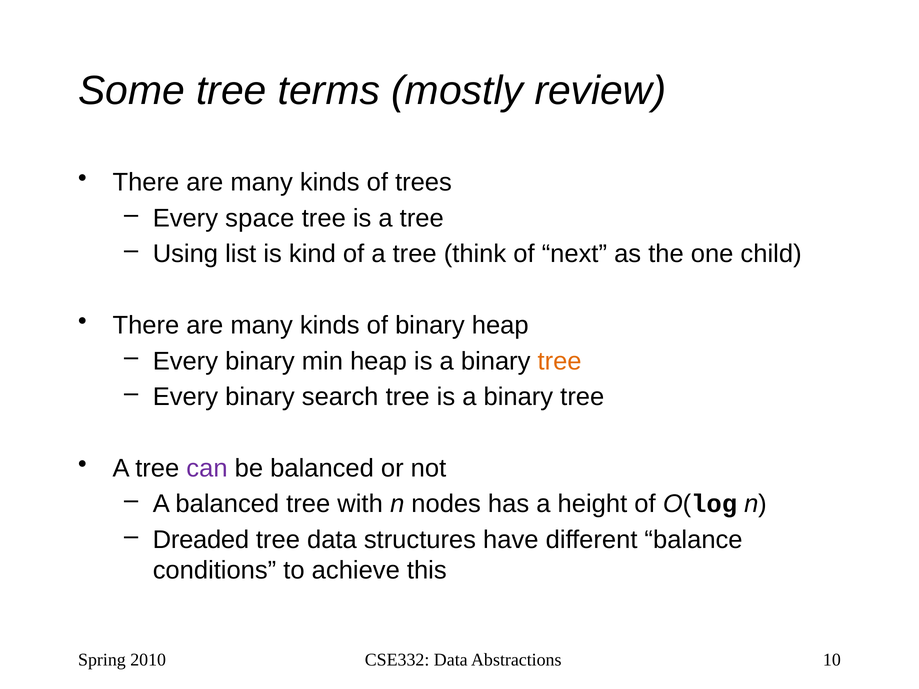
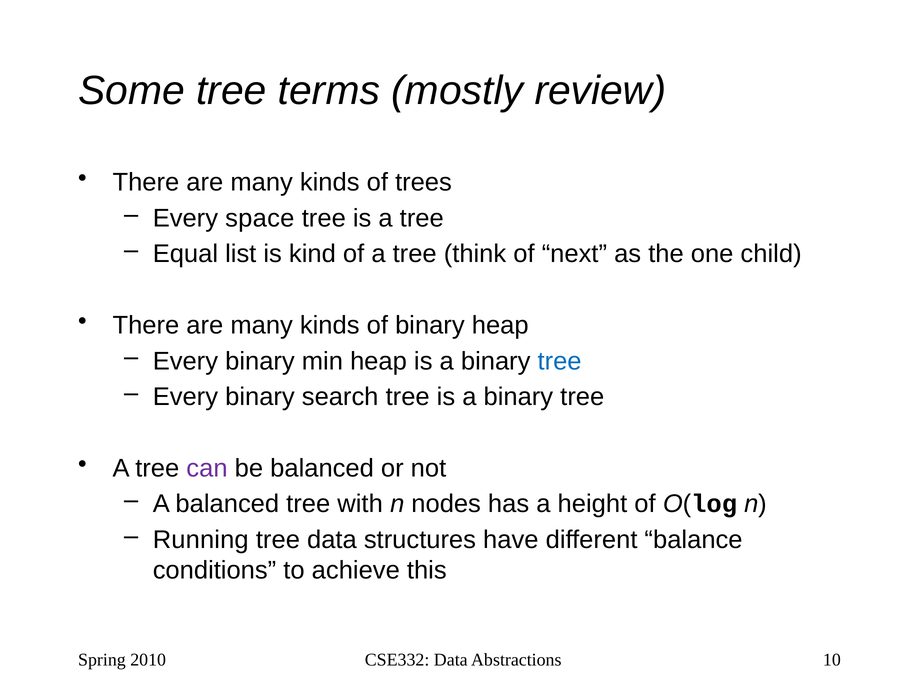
Using: Using -> Equal (185, 254)
tree colour: orange -> blue (560, 361)
Dreaded: Dreaded -> Running (201, 540)
